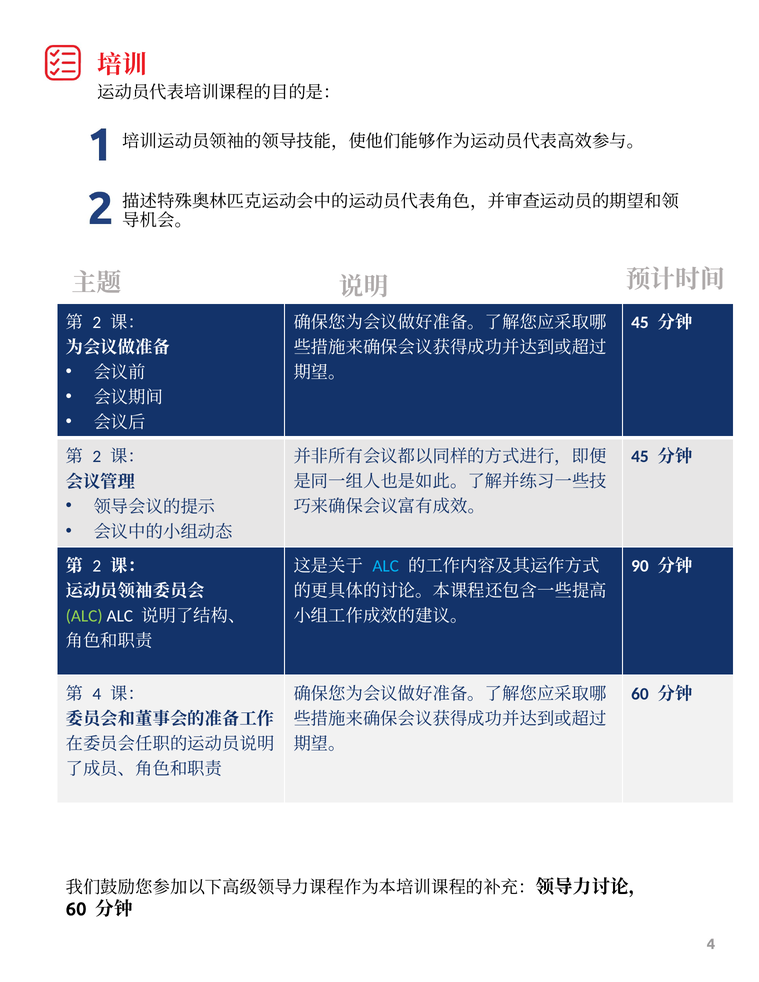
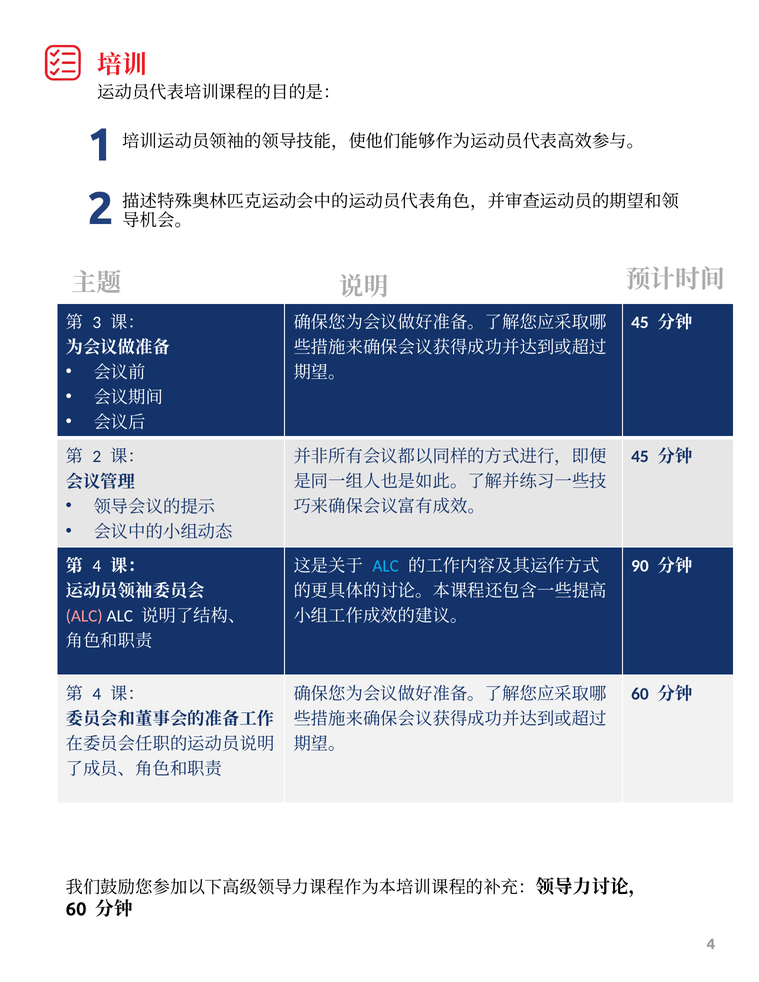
2: 2 -> 3 (97, 322)
2: 2 -> 4 (97, 566)
ALC colour: light green -> pink (84, 616)
